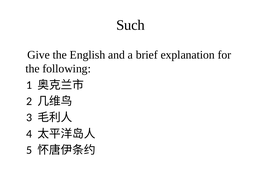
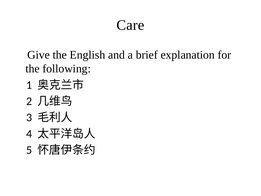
Such: Such -> Care (130, 25)
